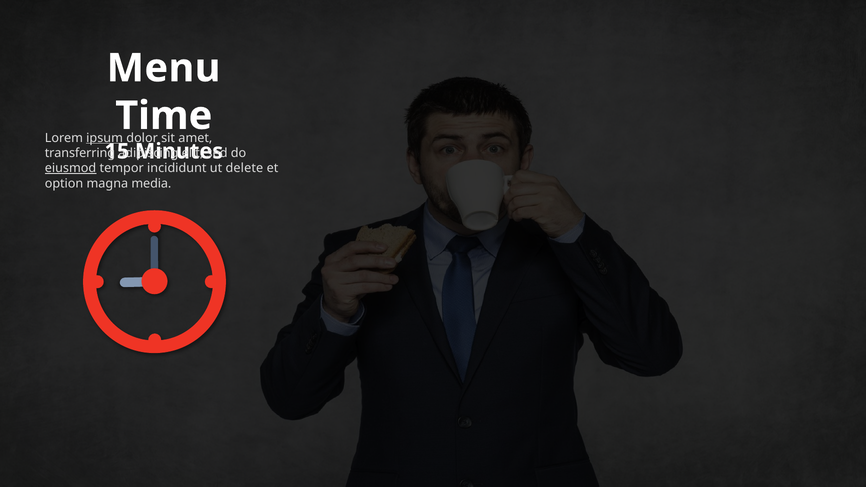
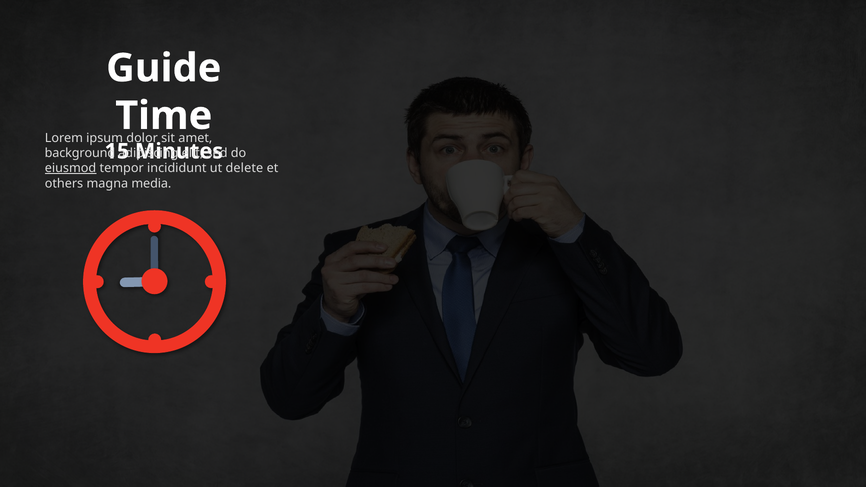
Menu: Menu -> Guide (164, 68)
ipsum underline: present -> none (105, 138)
transferring: transferring -> background (80, 153)
option: option -> others (64, 183)
